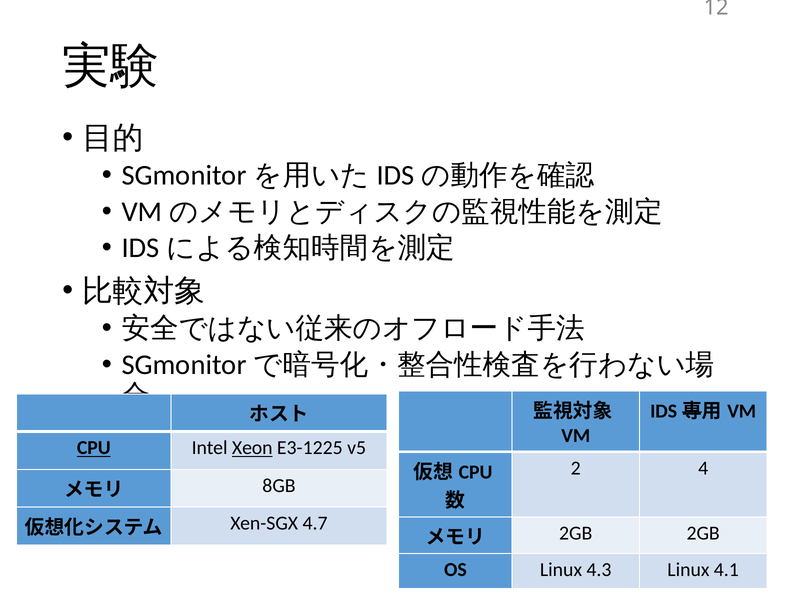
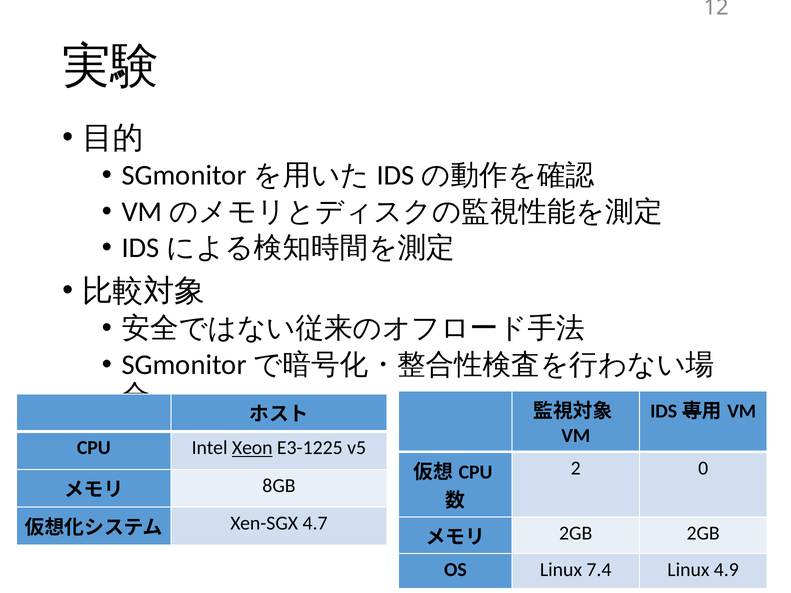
CPU underline: present -> none (94, 448)
4: 4 -> 0 (703, 468)
4.3: 4.3 -> 7.4 (599, 570)
4.1: 4.1 -> 4.9 (726, 570)
